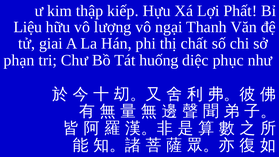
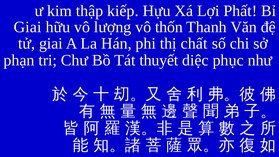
Liệu: Liệu -> Giai (28, 27)
ngại: ngại -> thốn (169, 27)
huống: huống -> thuyết (159, 60)
